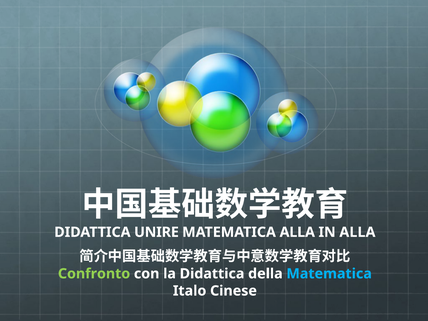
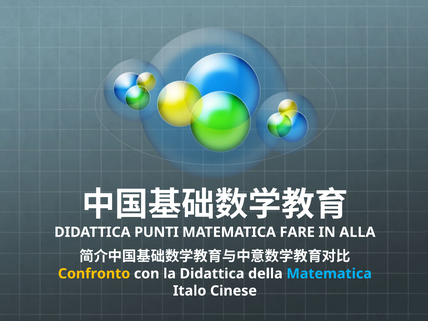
UNIRE: UNIRE -> PUNTI (156, 232)
MATEMATICA ALLA: ALLA -> FARE (297, 232)
Confronto colour: light green -> yellow (94, 274)
